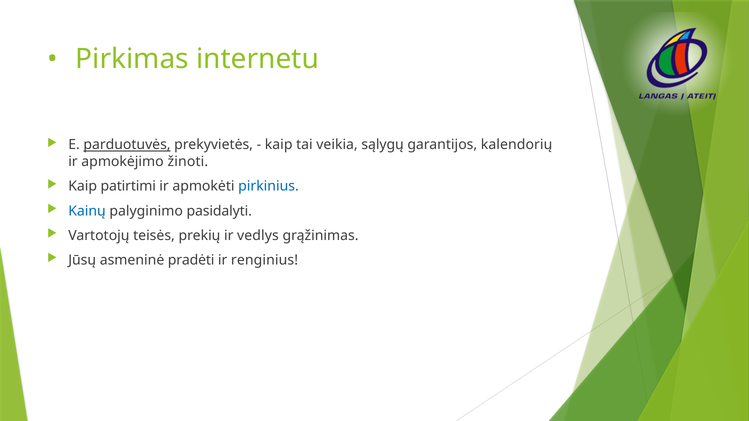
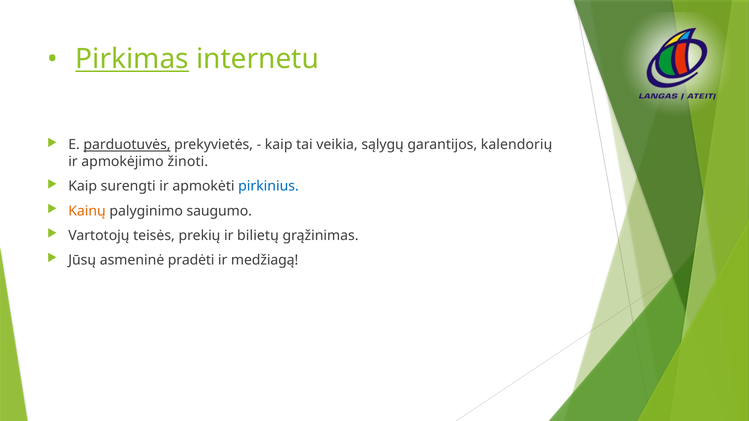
Pirkimas underline: none -> present (132, 59)
patirtimi: patirtimi -> surengti (128, 186)
Kainų colour: blue -> orange (87, 211)
pasidalyti: pasidalyti -> saugumo (219, 211)
vedlys: vedlys -> bilietų (258, 236)
renginius: renginius -> medžiagą (265, 260)
